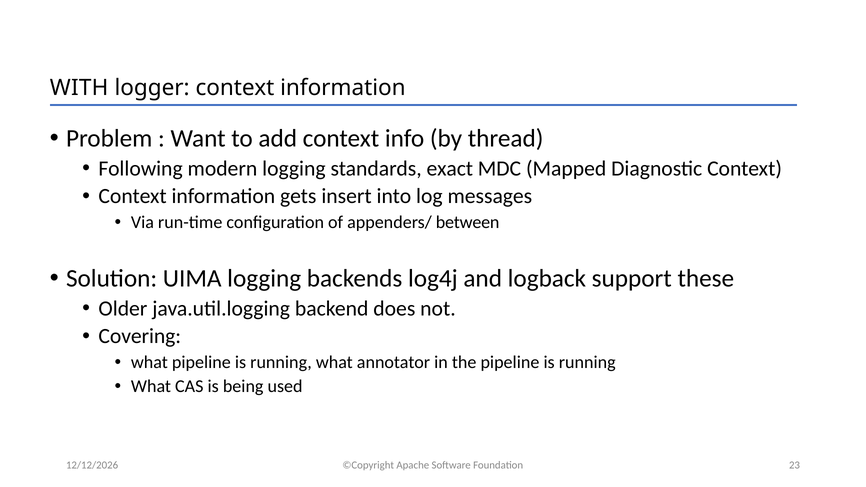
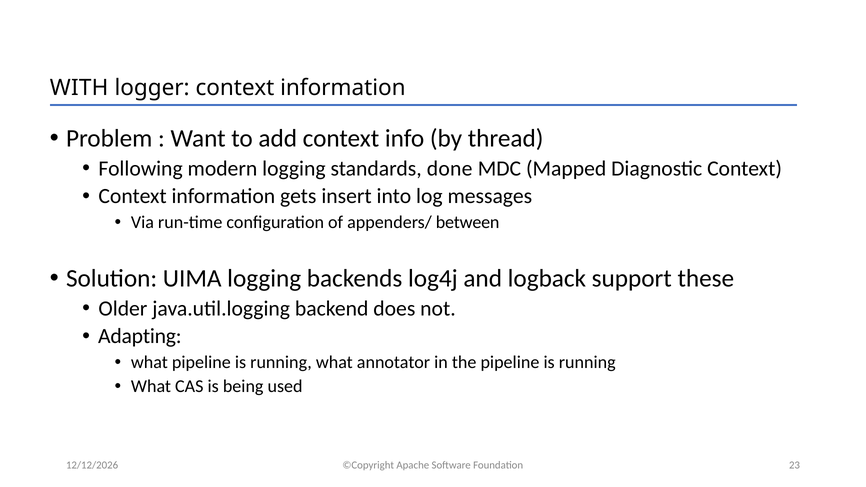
exact: exact -> done (450, 169)
Covering: Covering -> Adapting (140, 336)
